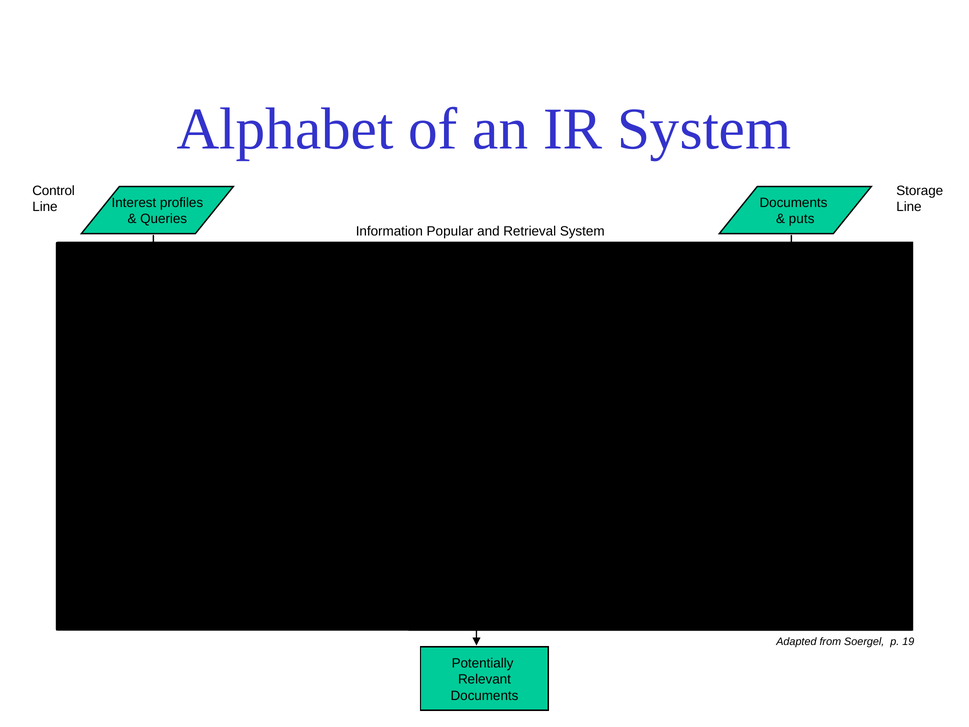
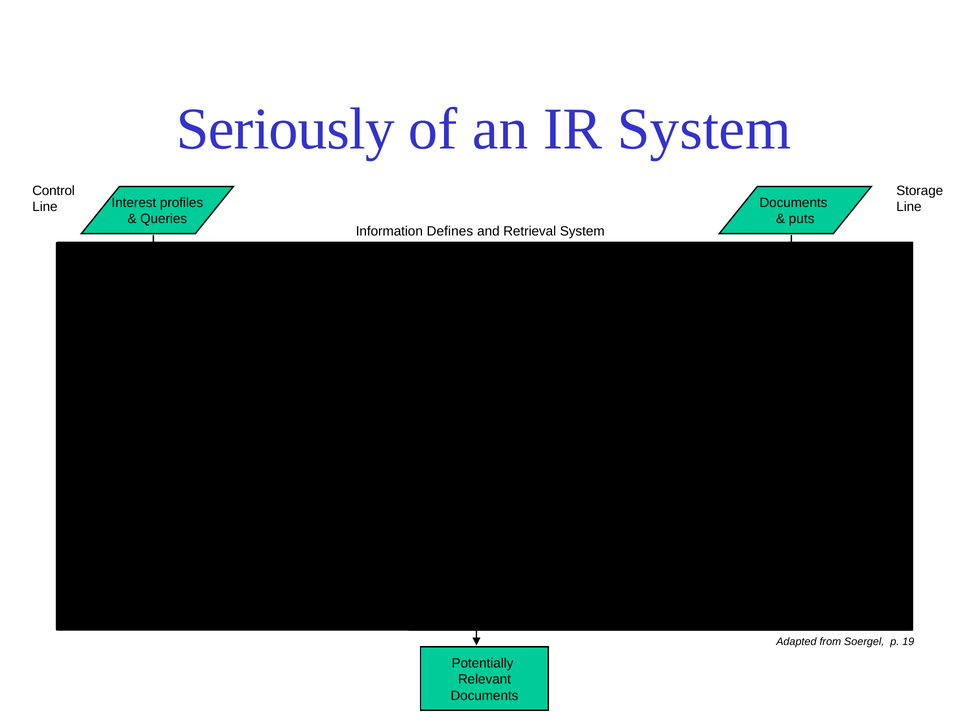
Alphabet: Alphabet -> Seriously (285, 129)
Popular: Popular -> Defines (450, 231)
